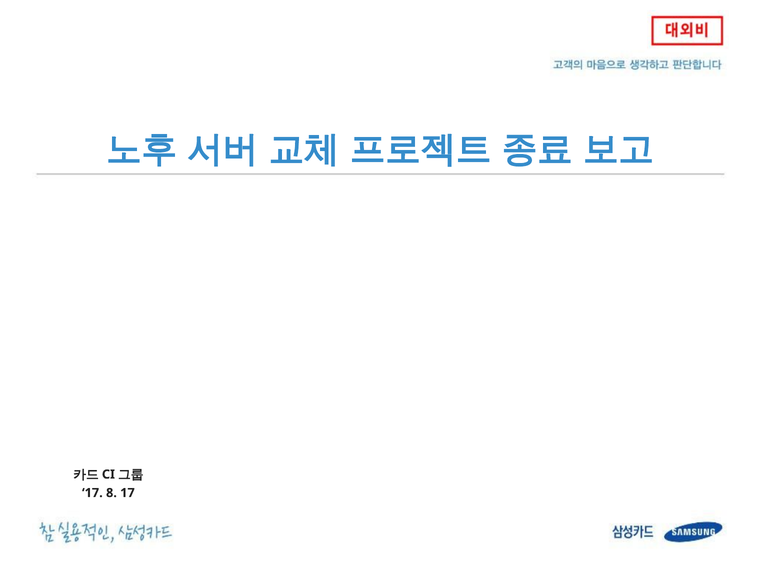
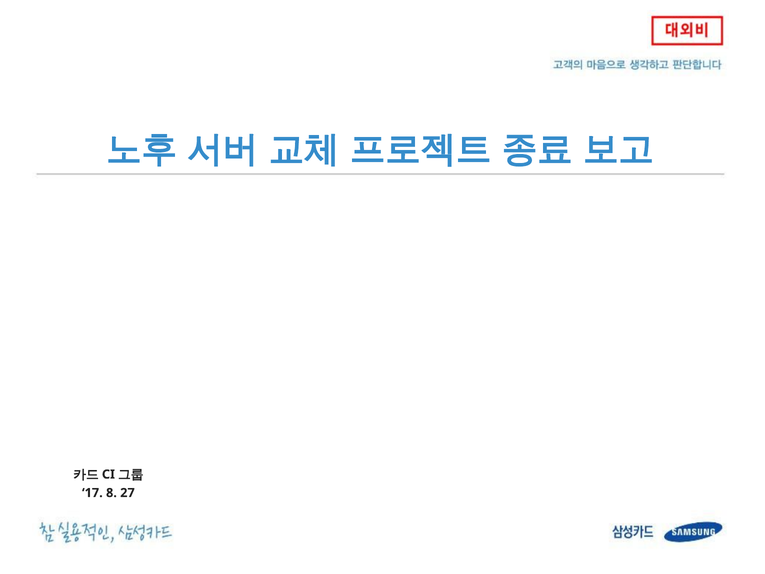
8 17: 17 -> 27 (127, 493)
